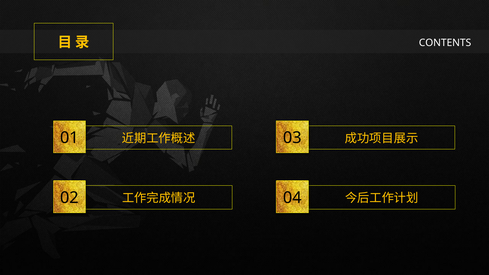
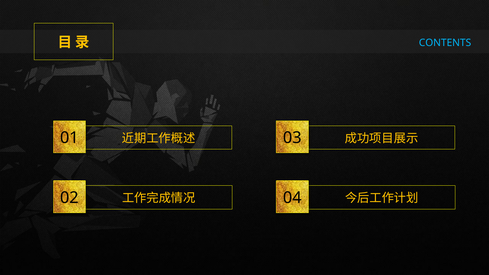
CONTENTS colour: white -> light blue (445, 43)
